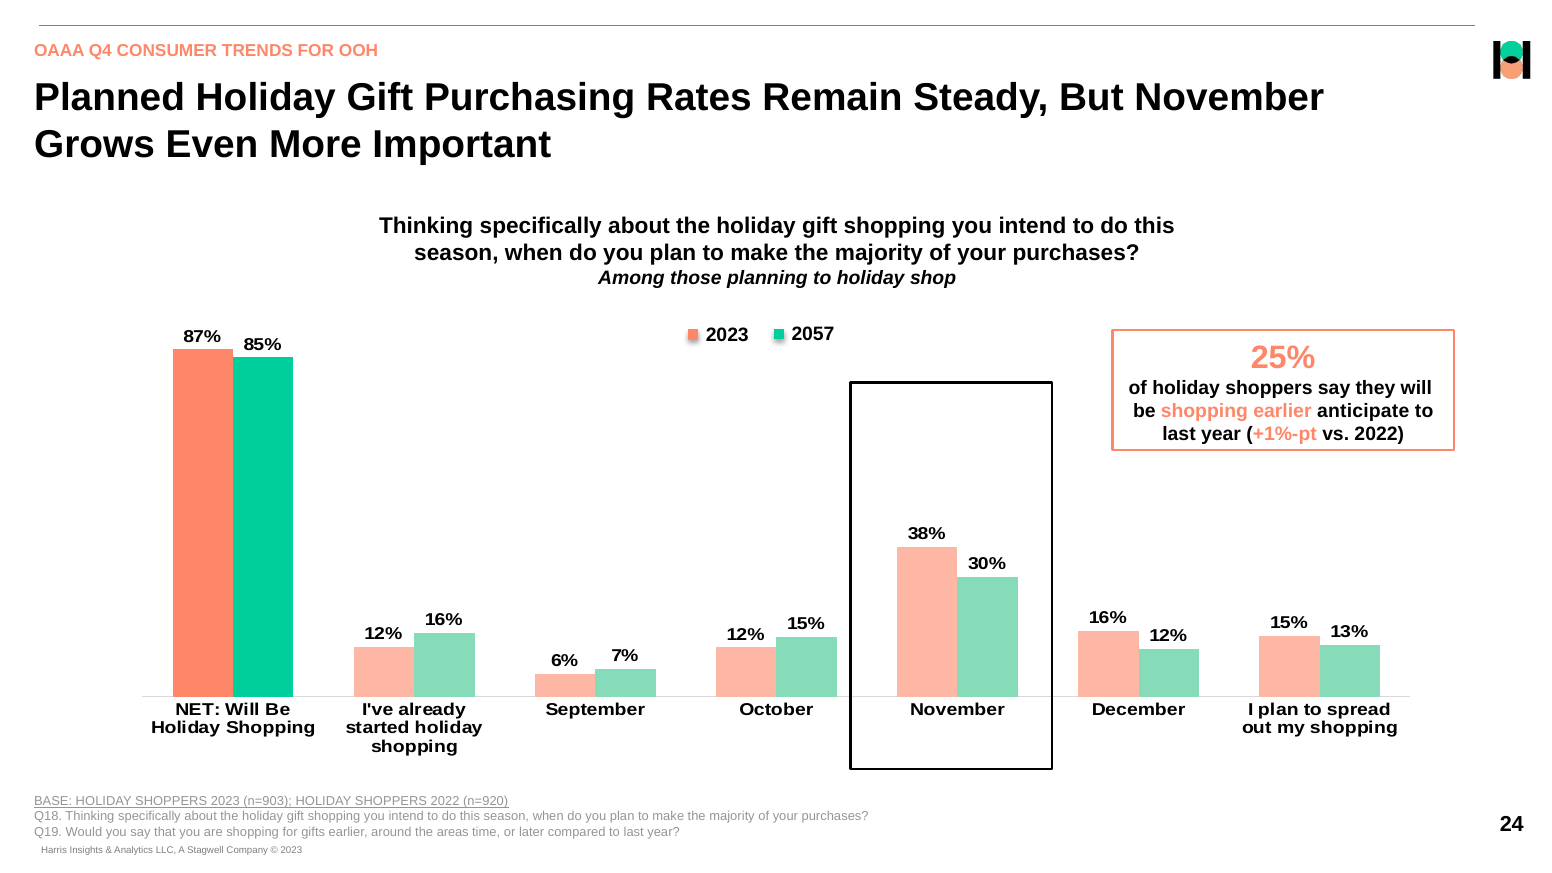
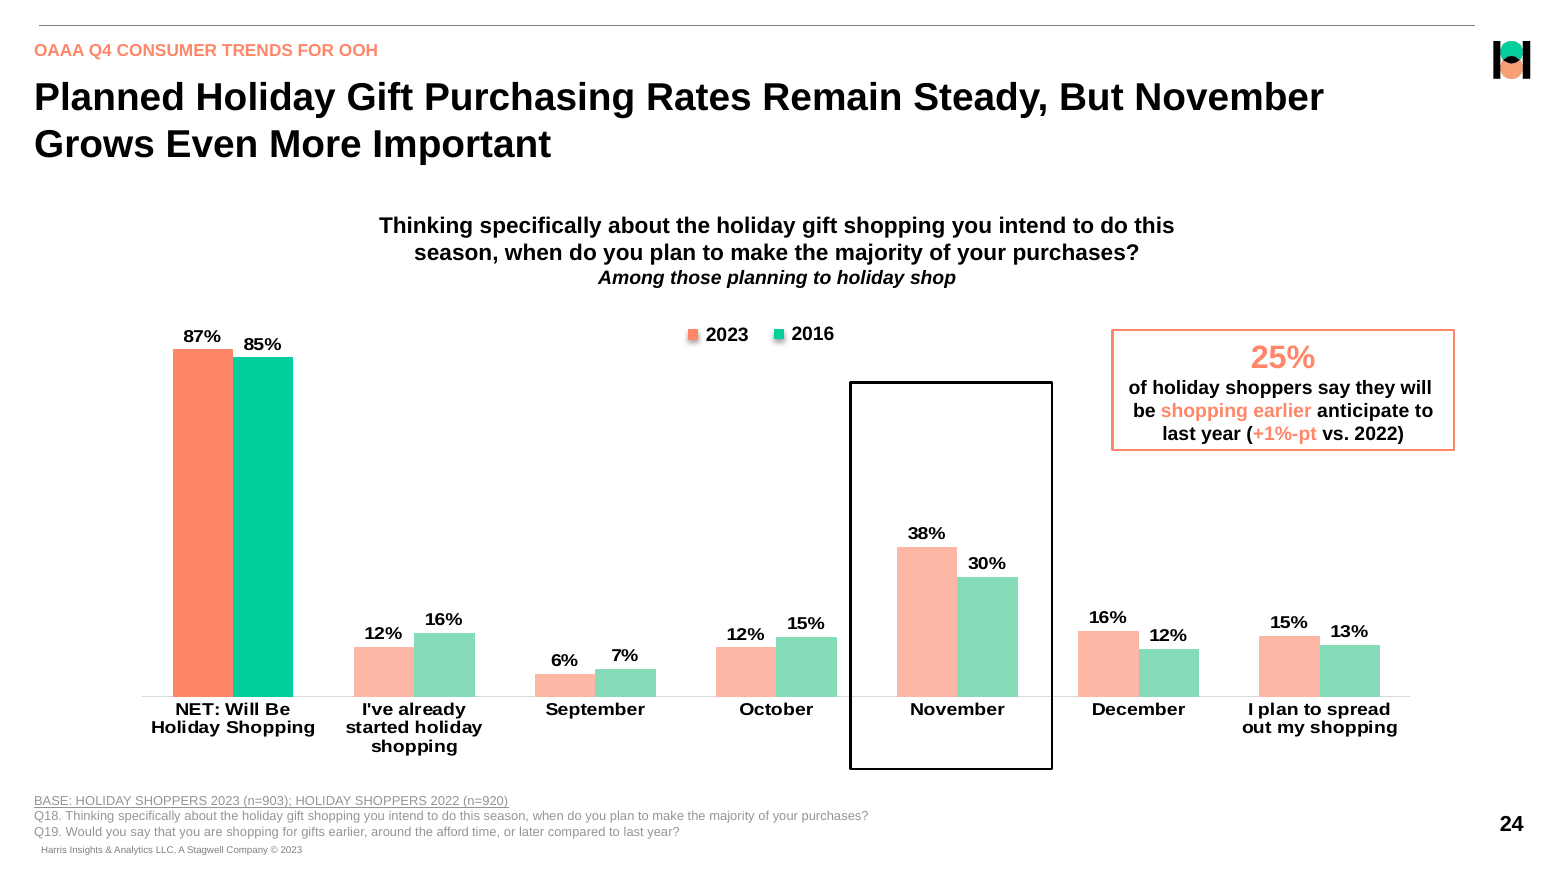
2057: 2057 -> 2016 (813, 335)
areas: areas -> afford (453, 832)
